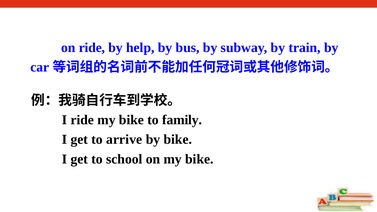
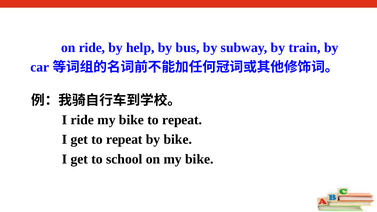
bike to family: family -> repeat (182, 120)
get to arrive: arrive -> repeat (124, 140)
